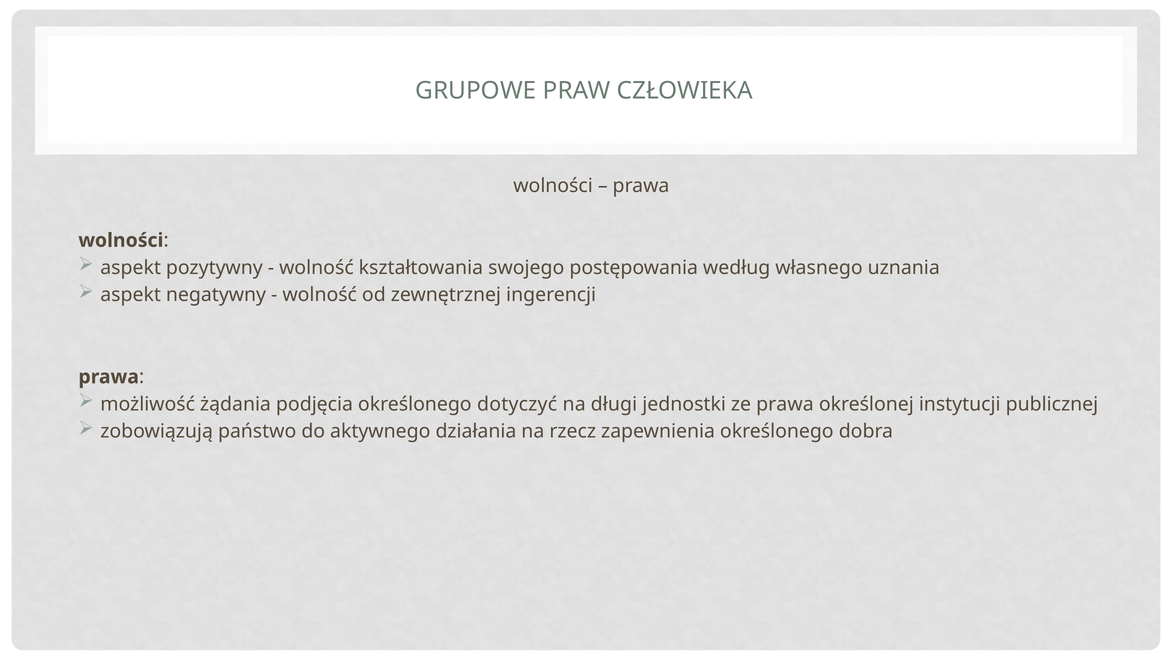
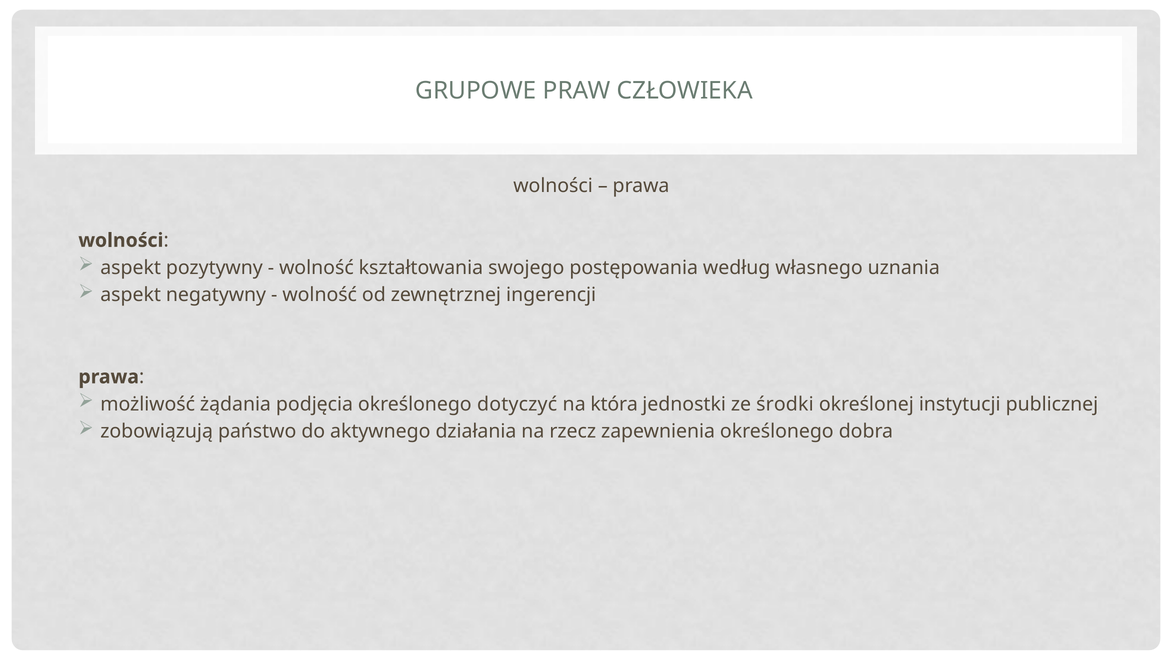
długi: długi -> która (614, 404)
ze prawa: prawa -> środki (785, 404)
